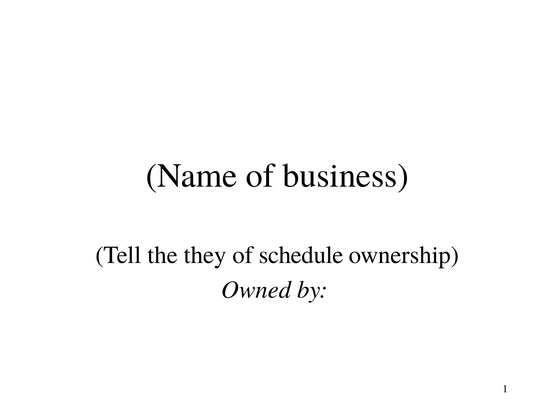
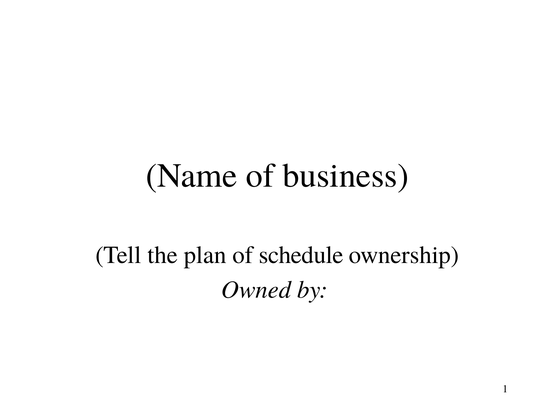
they: they -> plan (205, 255)
